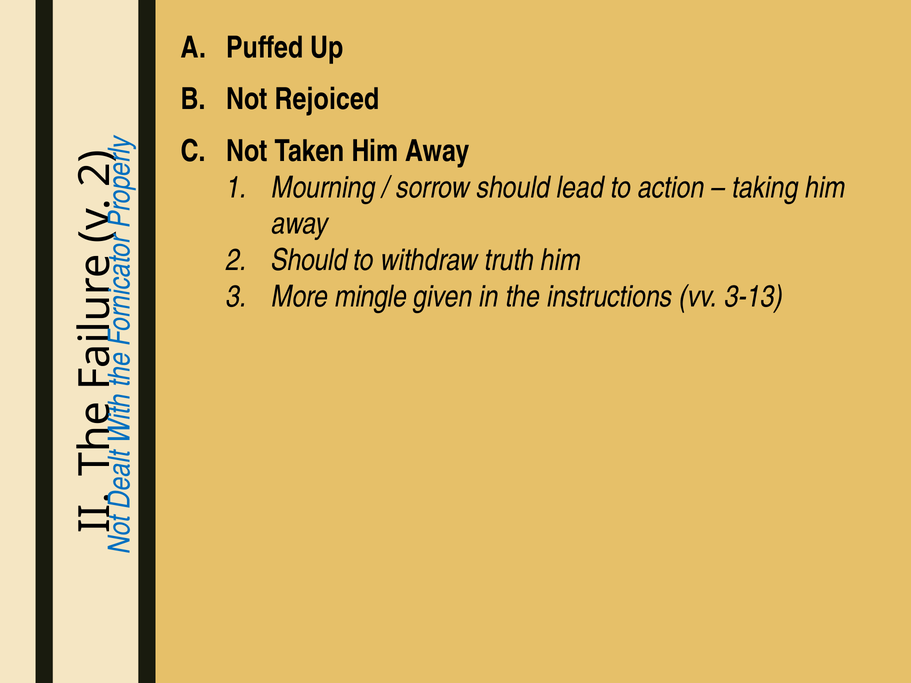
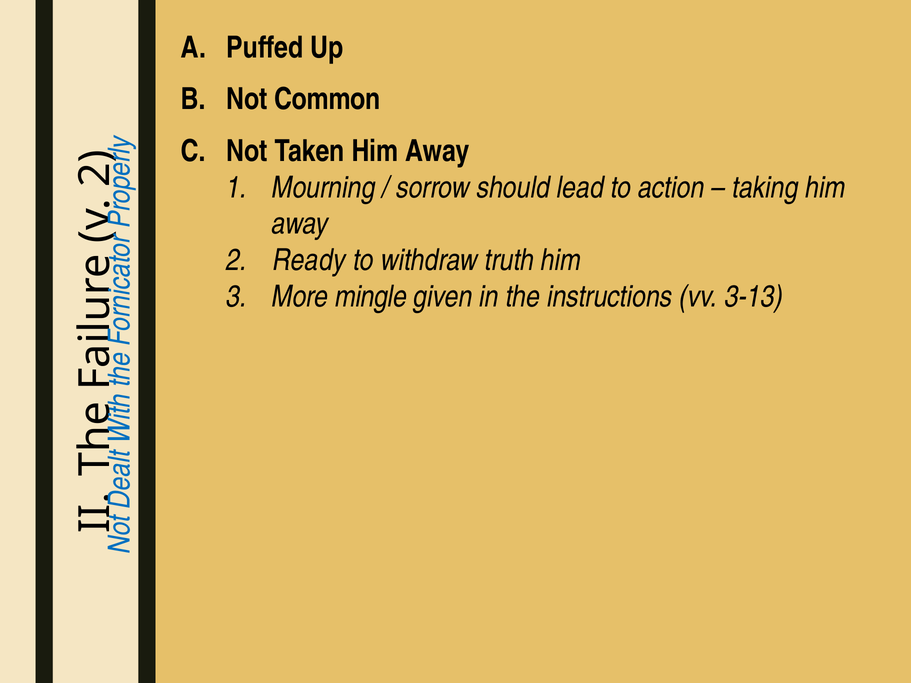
Rejoiced: Rejoiced -> Common (327, 99)
2 Should: Should -> Ready (309, 260)
